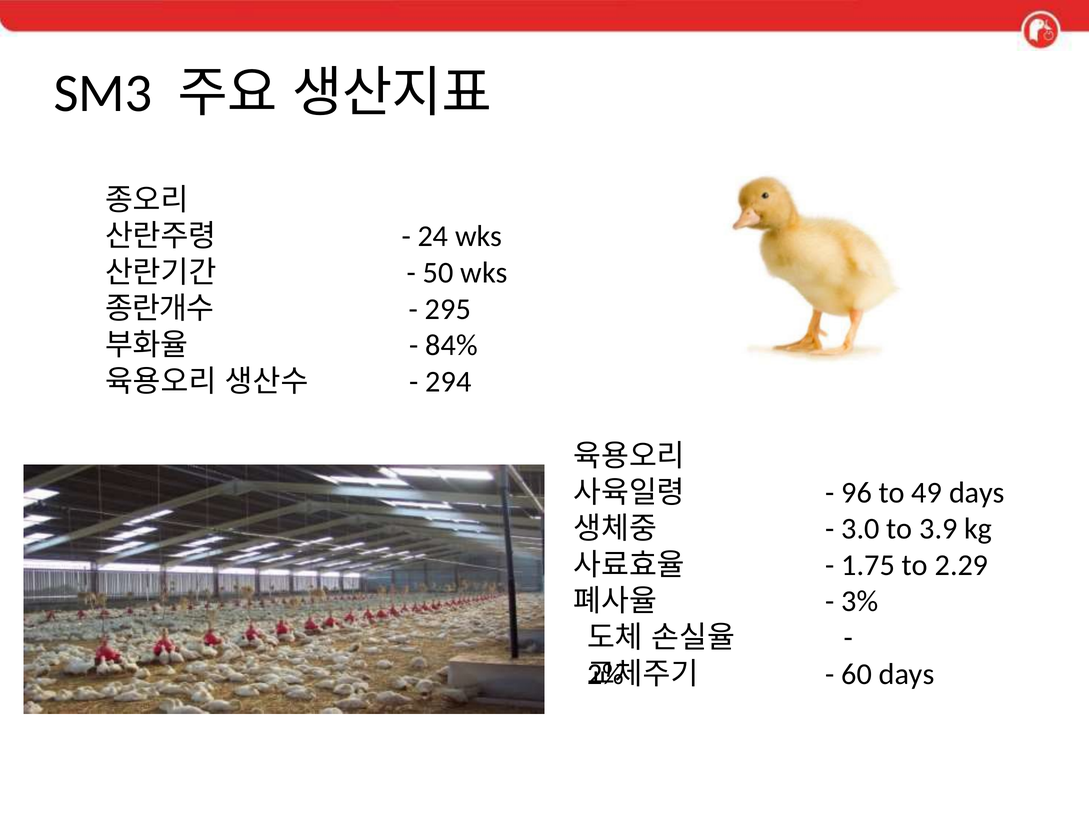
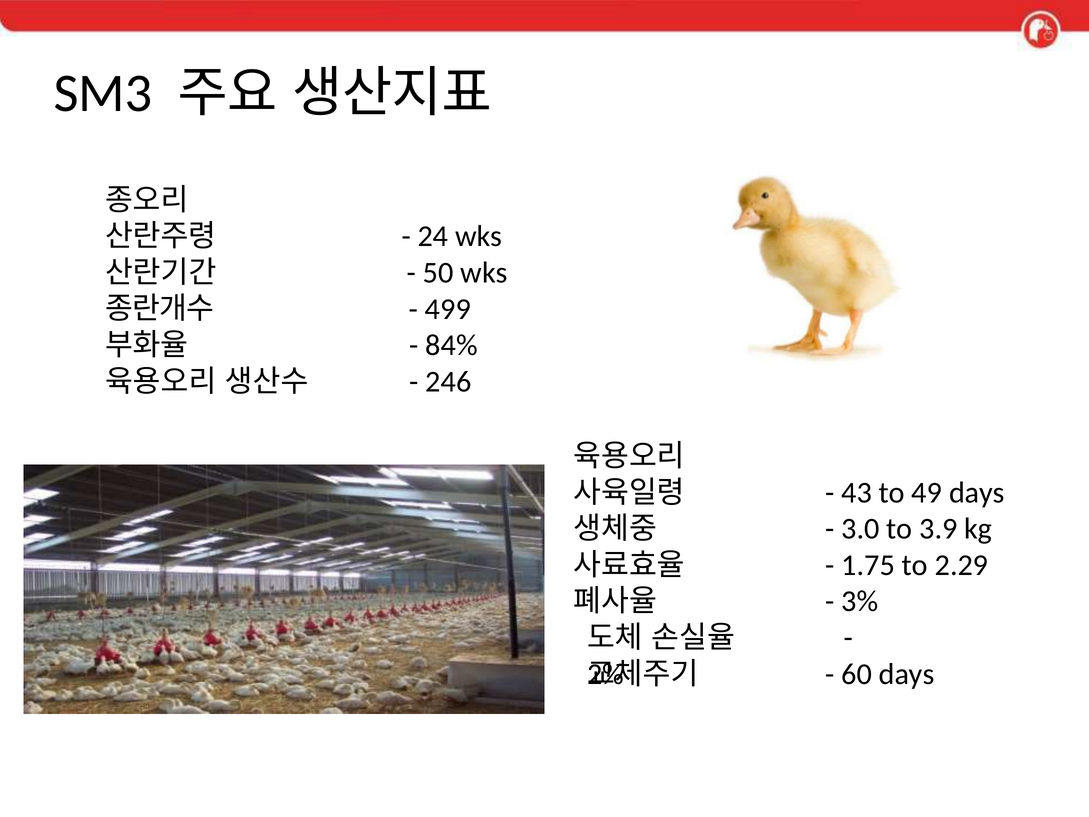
295: 295 -> 499 (448, 309)
294: 294 -> 246 (448, 382)
96: 96 -> 43 (857, 492)
